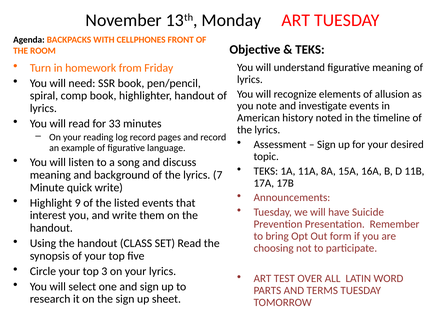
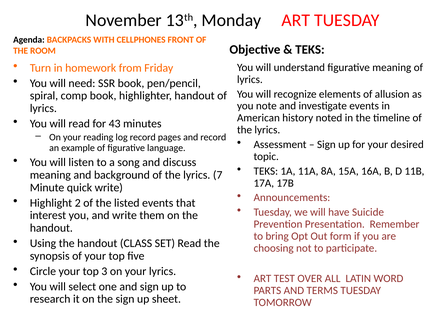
33: 33 -> 43 (115, 124)
9: 9 -> 2 (78, 203)
